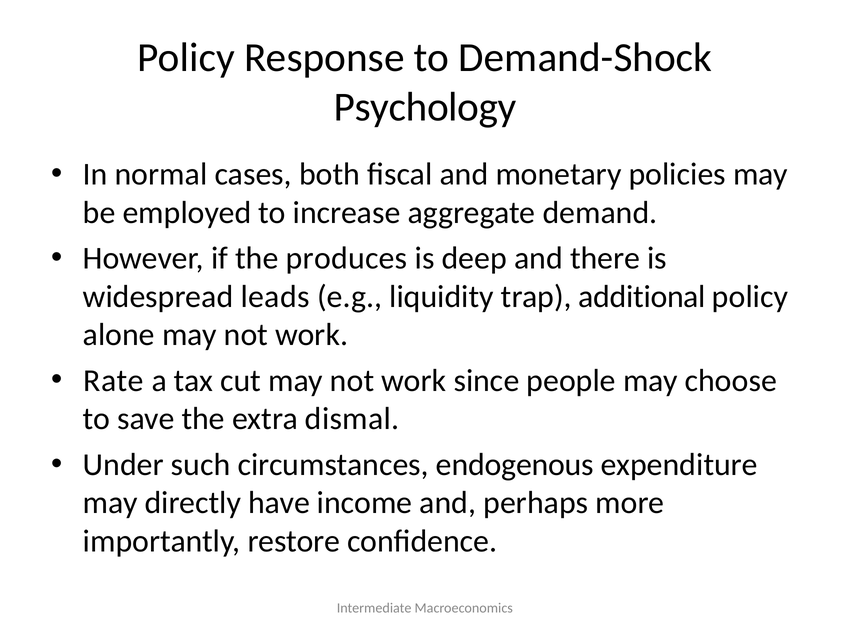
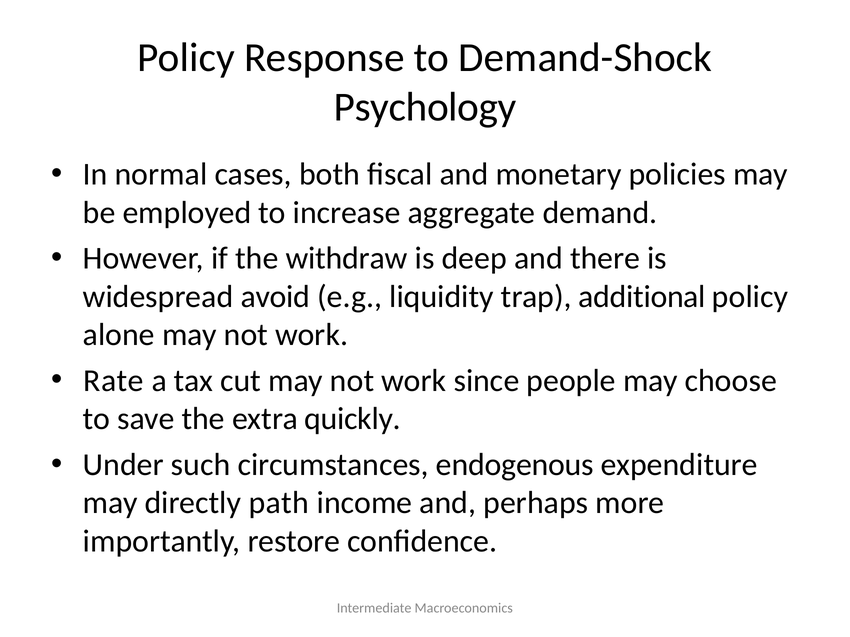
produces: produces -> withdraw (347, 258)
leads: leads -> avoid (275, 297)
dismal: dismal -> quickly (353, 419)
have: have -> path (279, 503)
